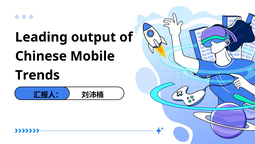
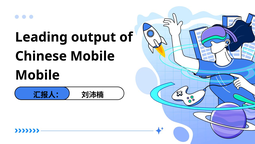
Trends: Trends -> Mobile (37, 75)
